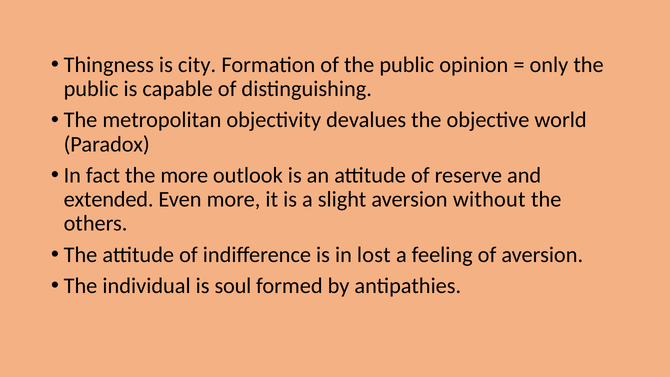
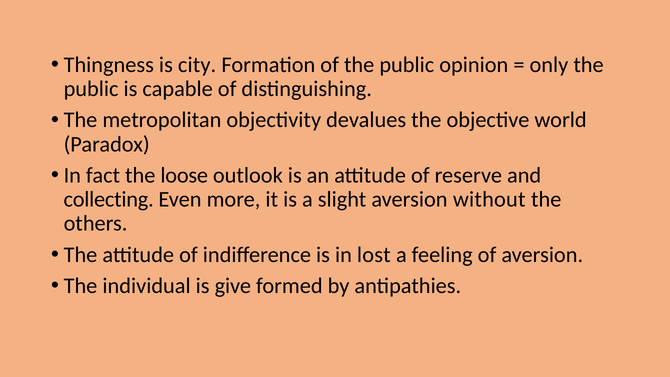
the more: more -> loose (184, 175)
extended: extended -> collecting (109, 199)
soul: soul -> give (233, 286)
